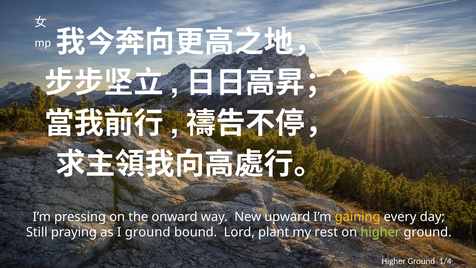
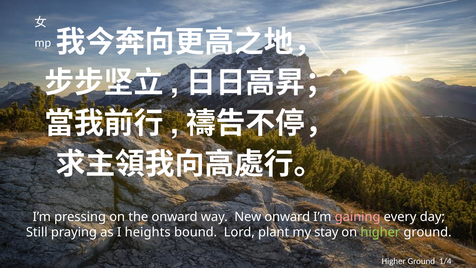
New upward: upward -> onward (287, 217)
gaining colour: yellow -> pink (358, 217)
I ground: ground -> heights (148, 232)
rest: rest -> stay (326, 232)
